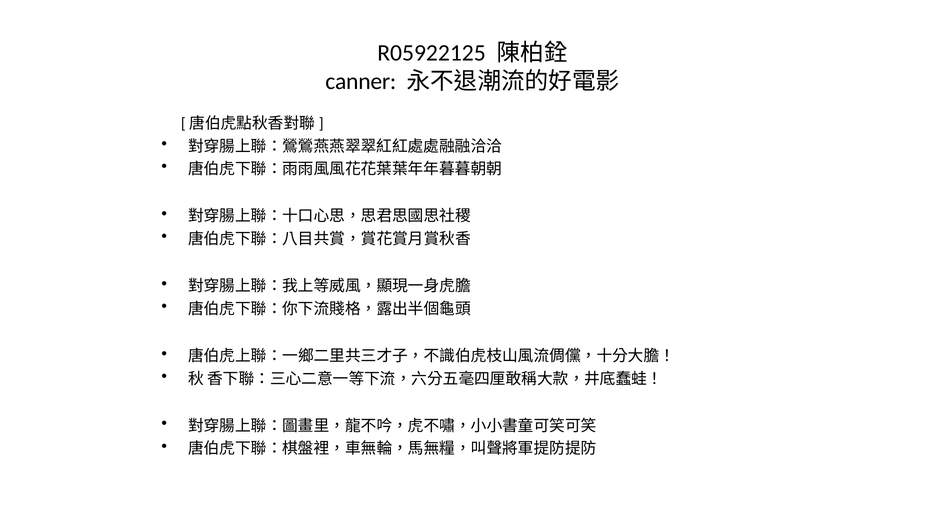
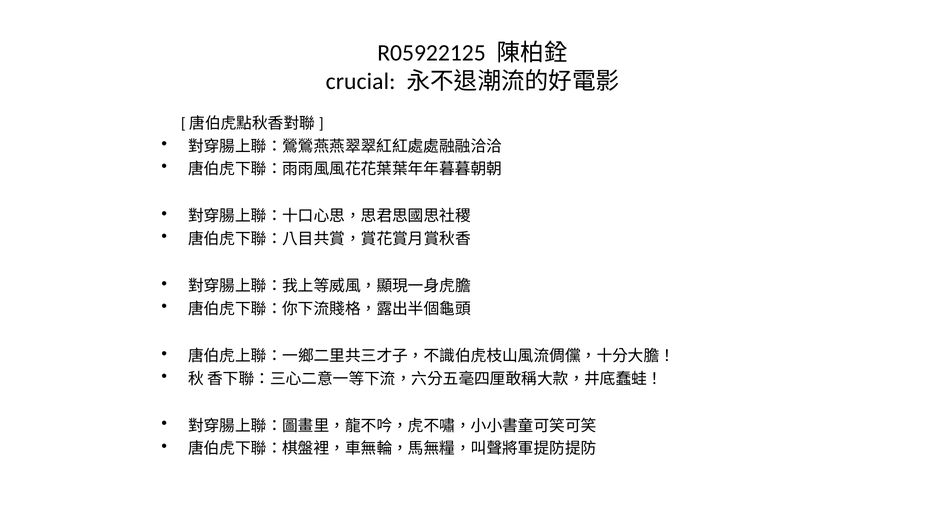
canner: canner -> crucial (361, 81)
